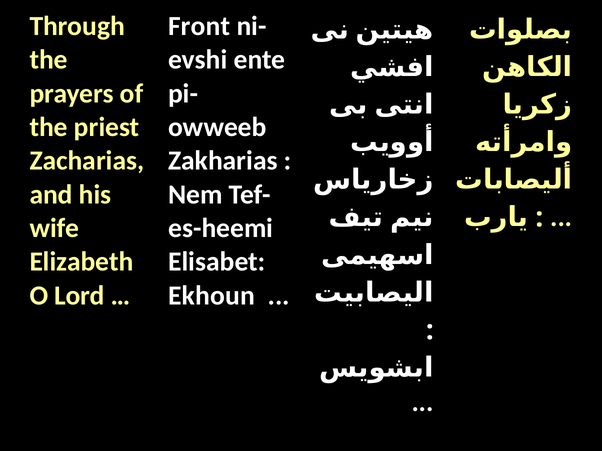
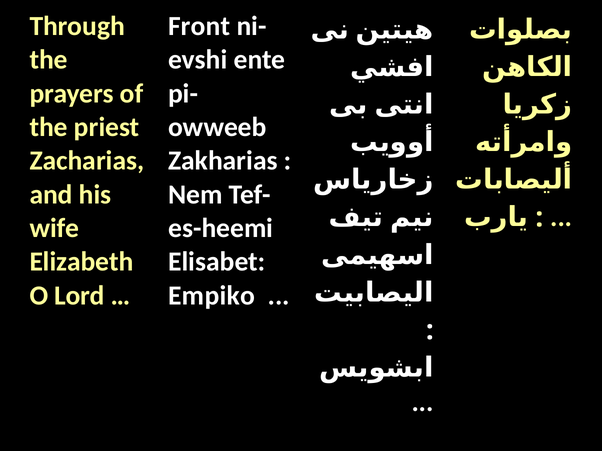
Ekhoun: Ekhoun -> Empiko (212, 296)
